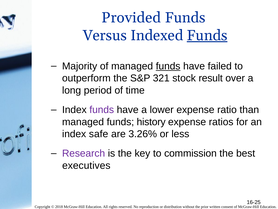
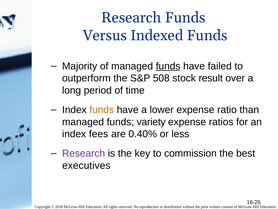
Provided: Provided -> Research (131, 18)
Funds underline: present -> none (207, 35)
321: 321 -> 508 (161, 78)
funds colour: purple -> orange (102, 110)
history: history -> variety (151, 122)
safe: safe -> fees (99, 134)
3.26%: 3.26% -> 0.40% (143, 134)
